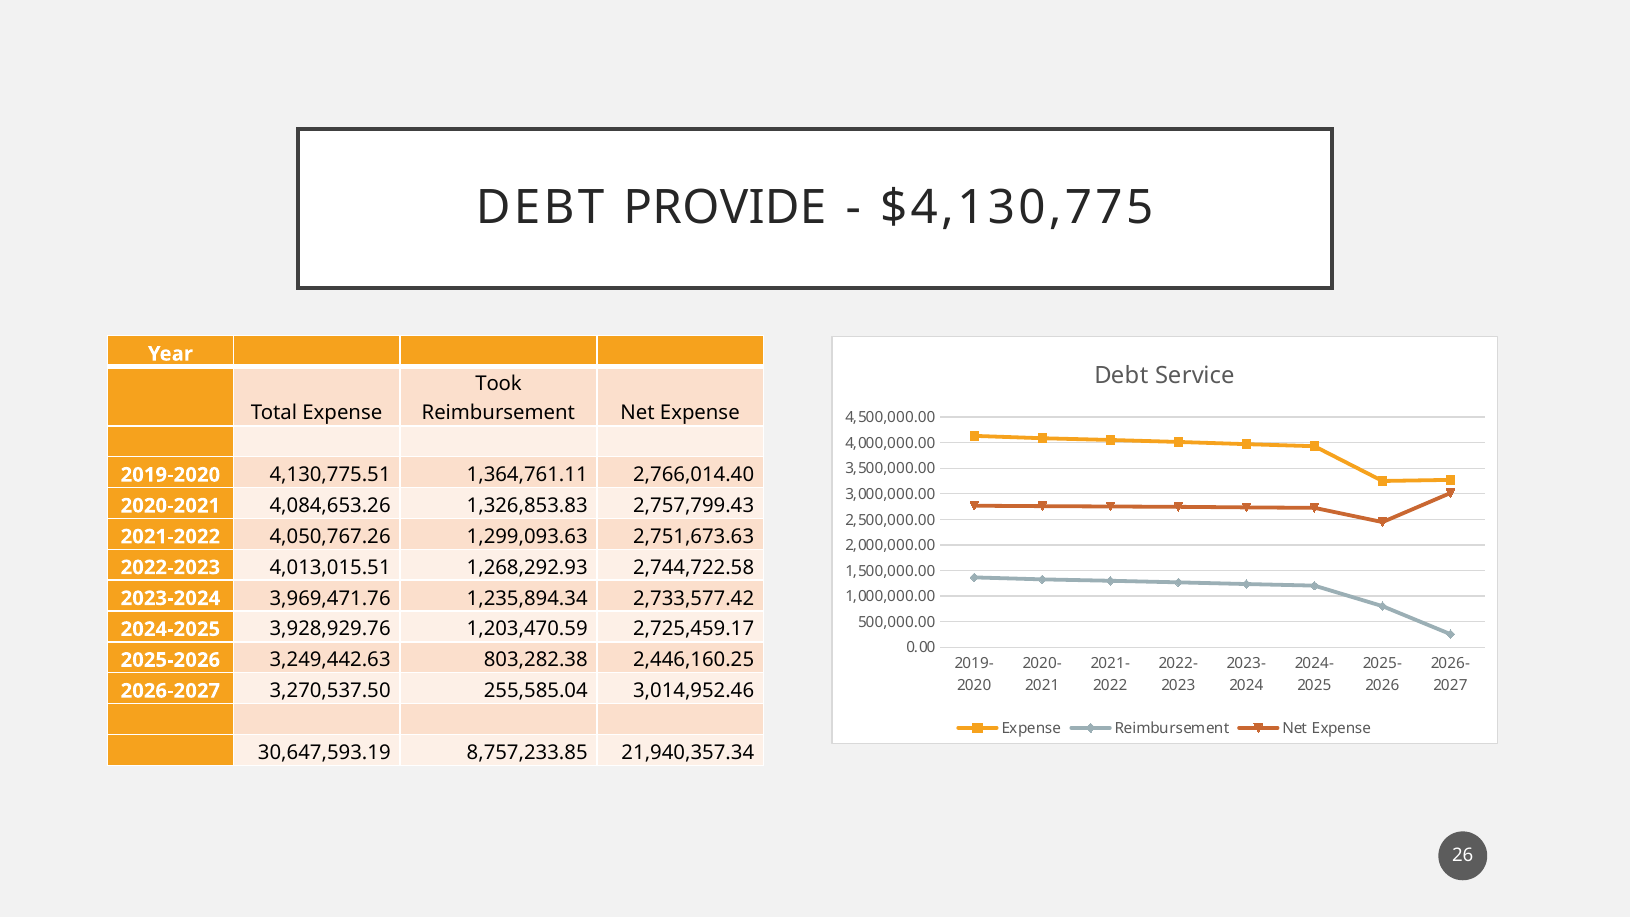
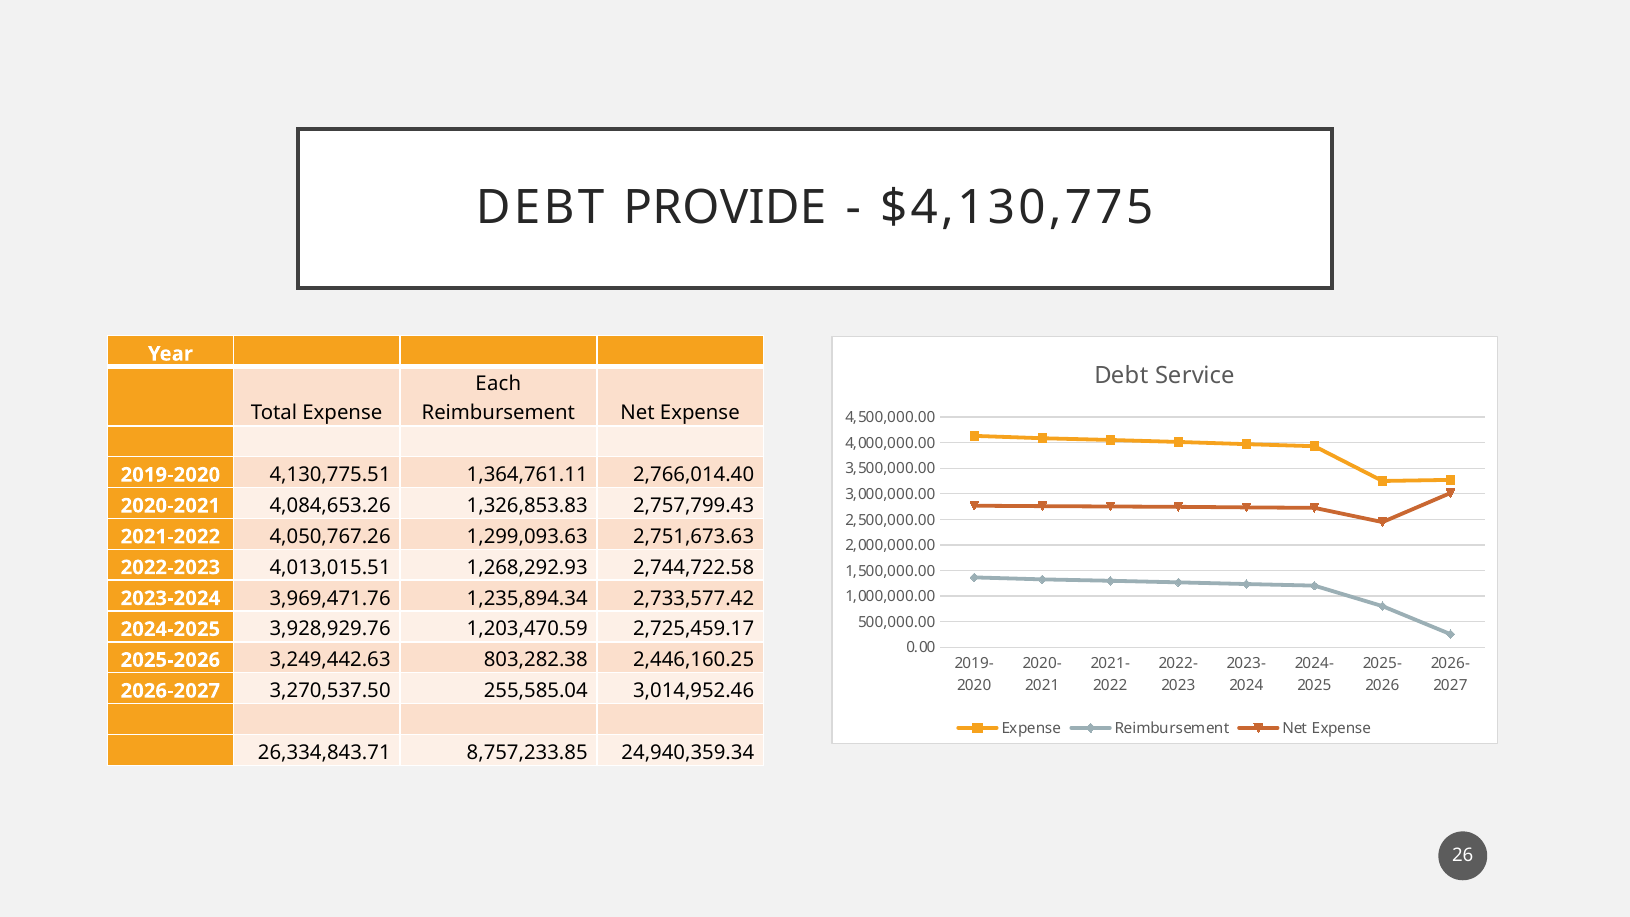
Took: Took -> Each (498, 384)
30,647,593.19: 30,647,593.19 -> 26,334,843.71 (324, 753)
21,940,357.34: 21,940,357.34 -> 24,940,359.34 (688, 753)
